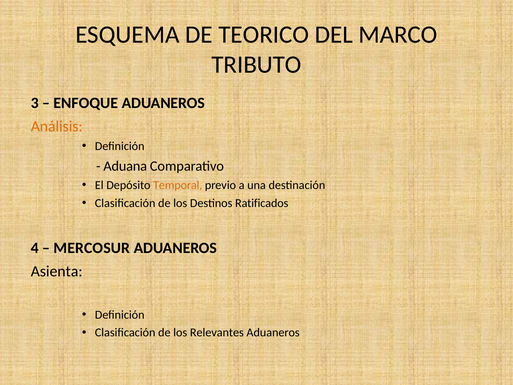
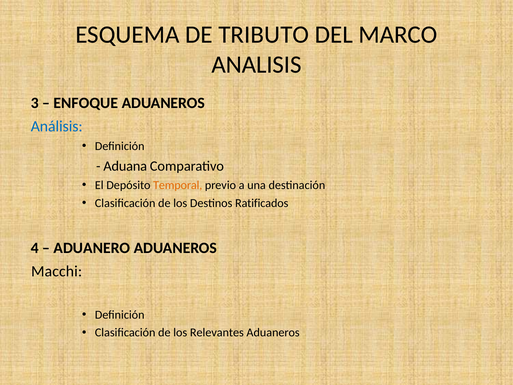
TEORICO: TEORICO -> TRIBUTO (264, 35)
TRIBUTO: TRIBUTO -> ANALISIS (257, 65)
Análisis colour: orange -> blue (57, 126)
MERCOSUR: MERCOSUR -> ADUANERO (92, 248)
Asienta: Asienta -> Macchi (57, 271)
